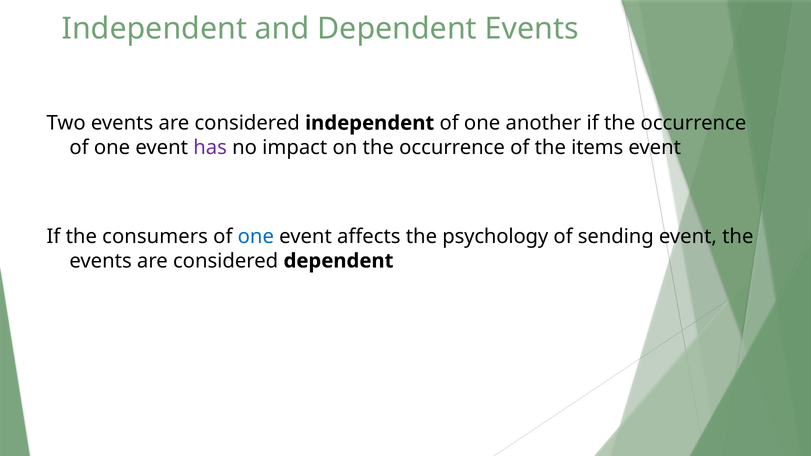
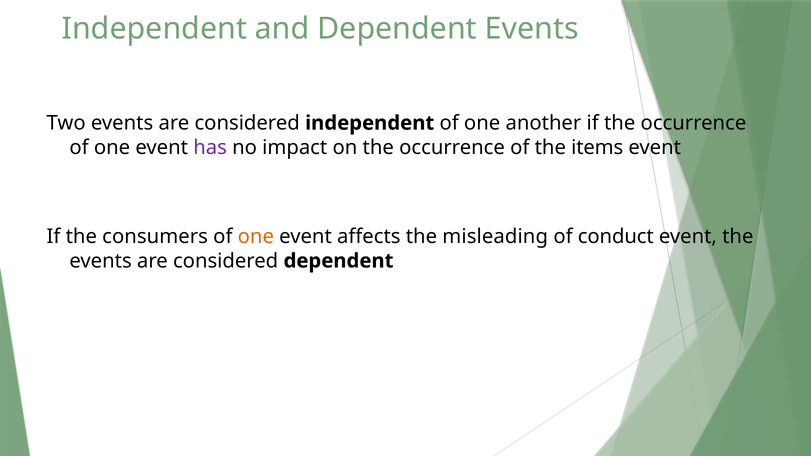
one colour: blue -> orange (256, 237)
psychology: psychology -> misleading (495, 237)
sending: sending -> conduct (616, 237)
